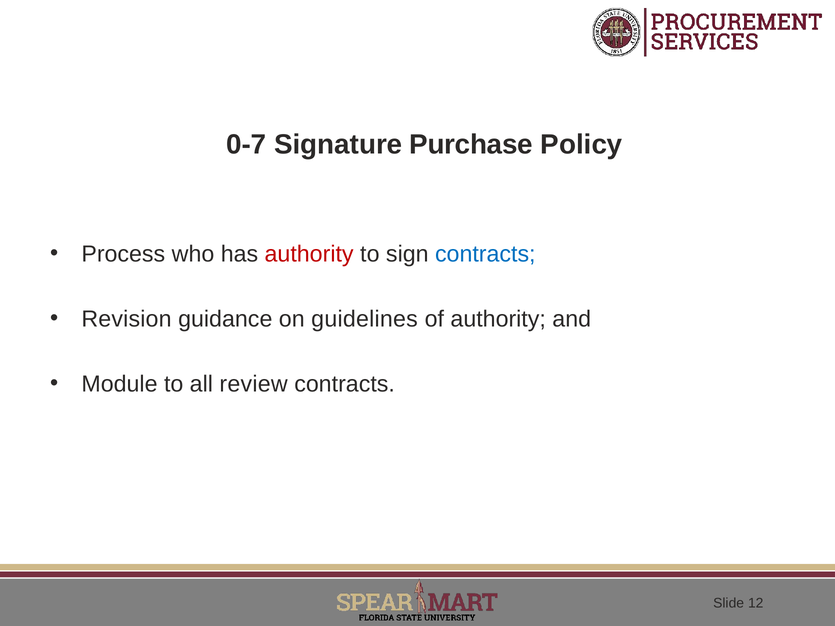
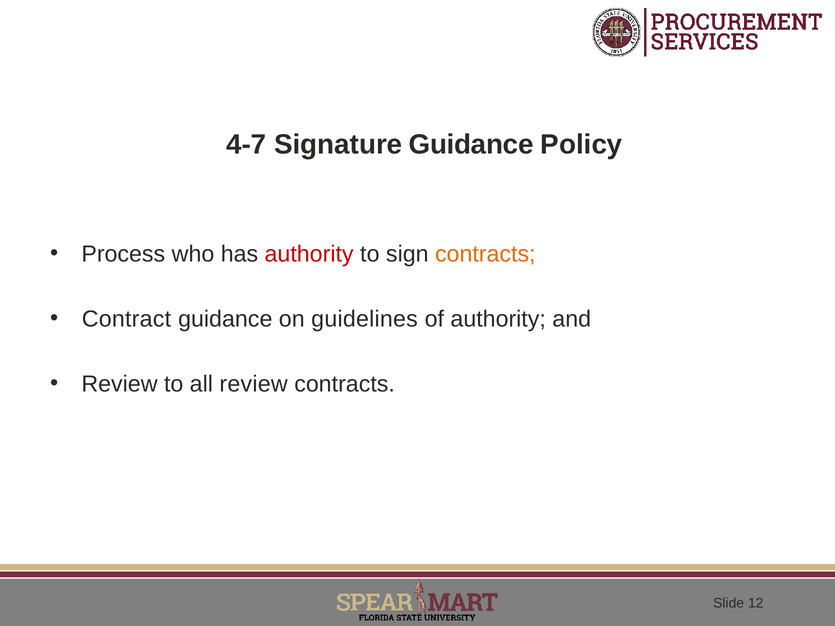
0-7: 0-7 -> 4-7 (246, 145)
Signature Purchase: Purchase -> Guidance (471, 145)
contracts colour: blue -> orange (485, 254)
Revision: Revision -> Contract (126, 319)
Module: Module -> Review (119, 384)
